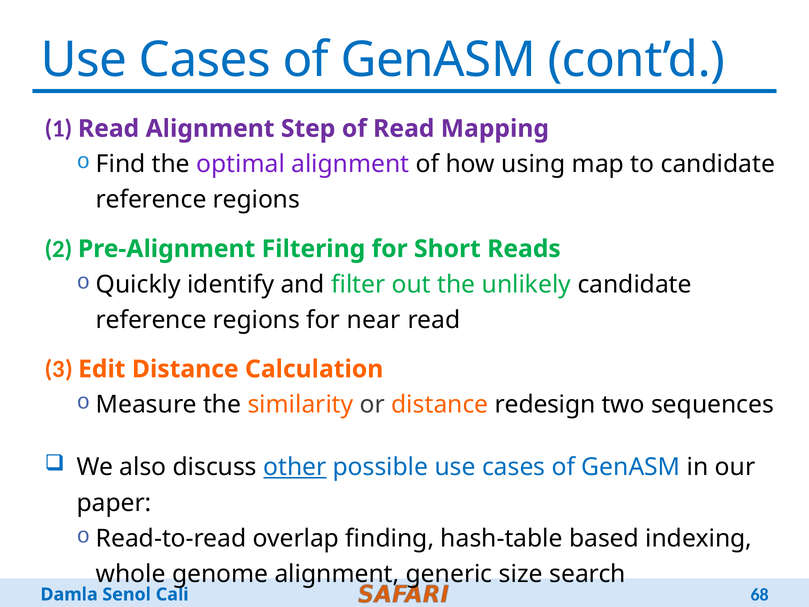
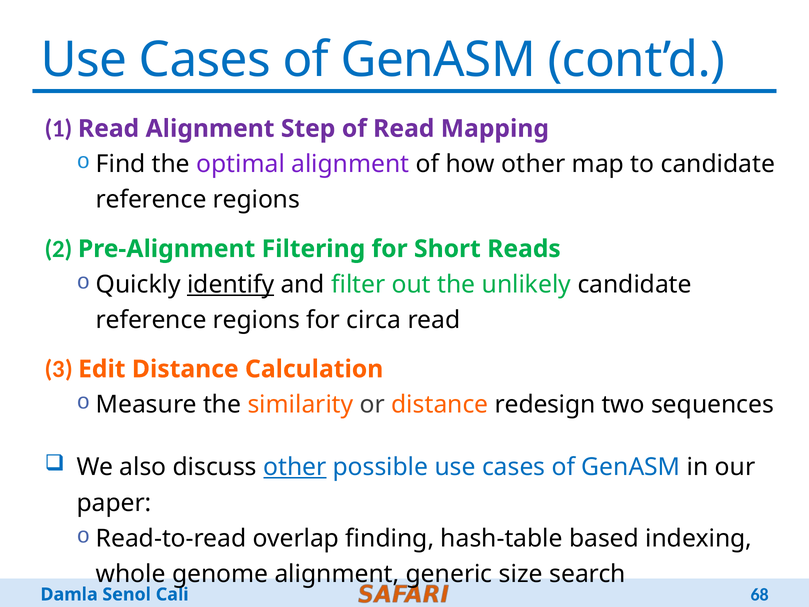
how using: using -> other (533, 164)
identify underline: none -> present (231, 284)
near: near -> circa (374, 320)
